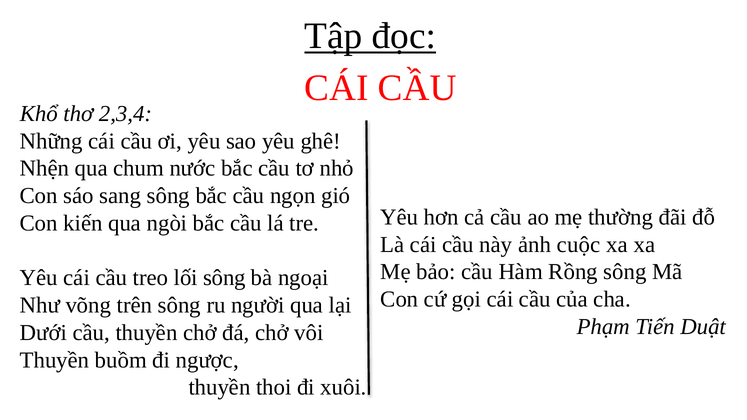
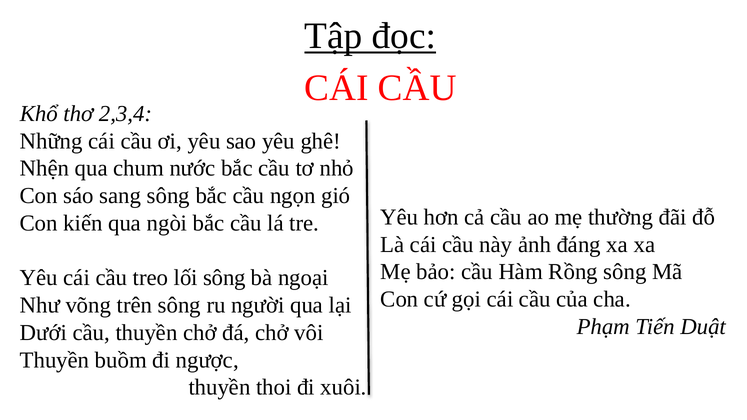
cuộc: cuộc -> đáng (579, 245)
